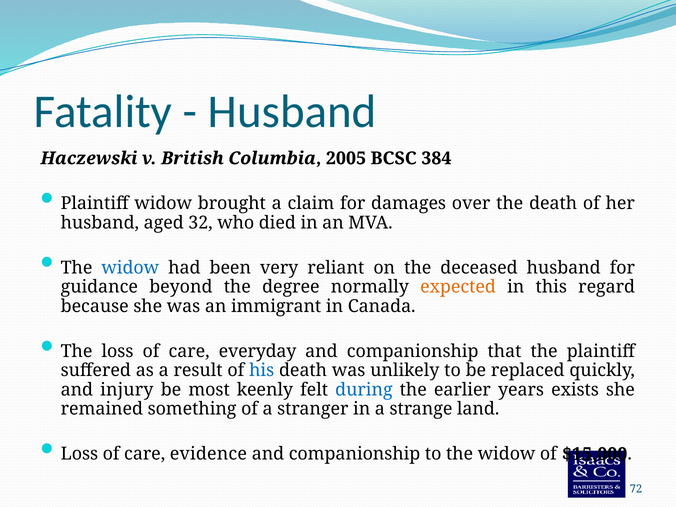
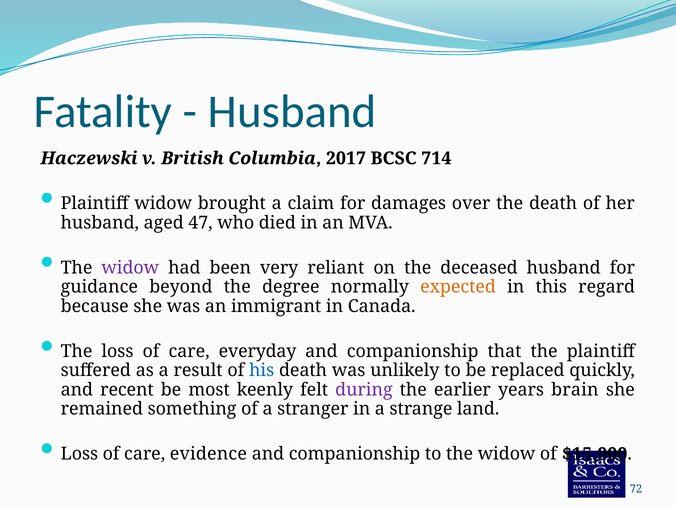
2005: 2005 -> 2017 (346, 158)
384: 384 -> 714 (436, 158)
32: 32 -> 47 (200, 223)
widow colour: blue -> purple (130, 268)
injury: injury -> recent (127, 390)
during colour: blue -> purple (364, 390)
exists: exists -> brain (575, 390)
